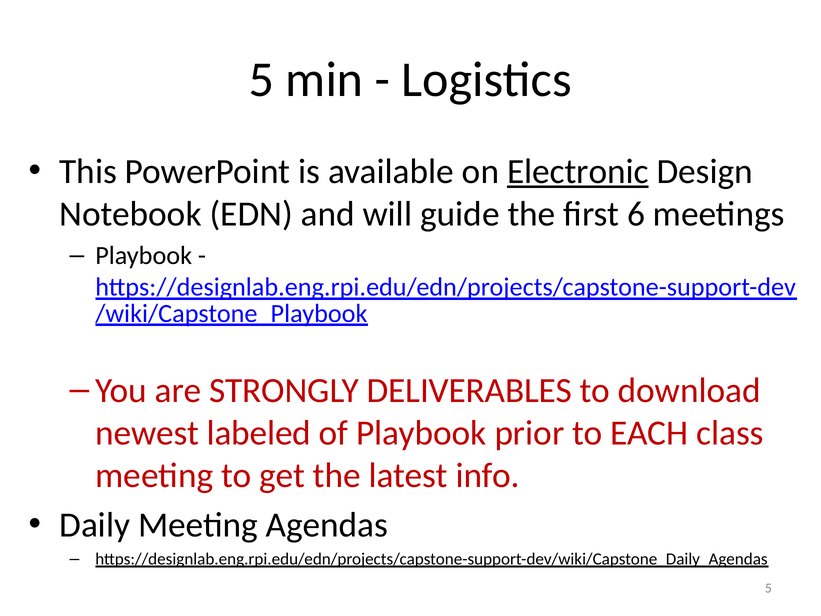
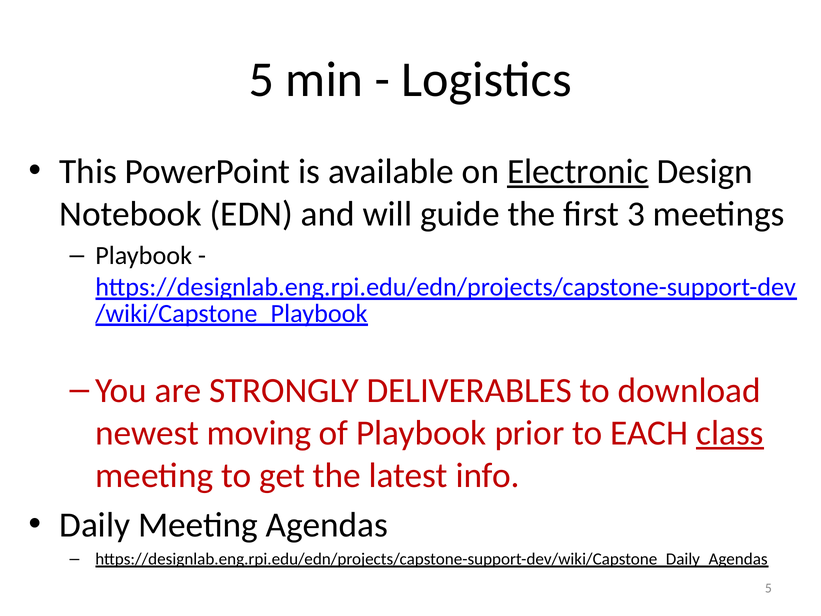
6: 6 -> 3 (636, 214)
labeled: labeled -> moving (259, 433)
class underline: none -> present (730, 433)
